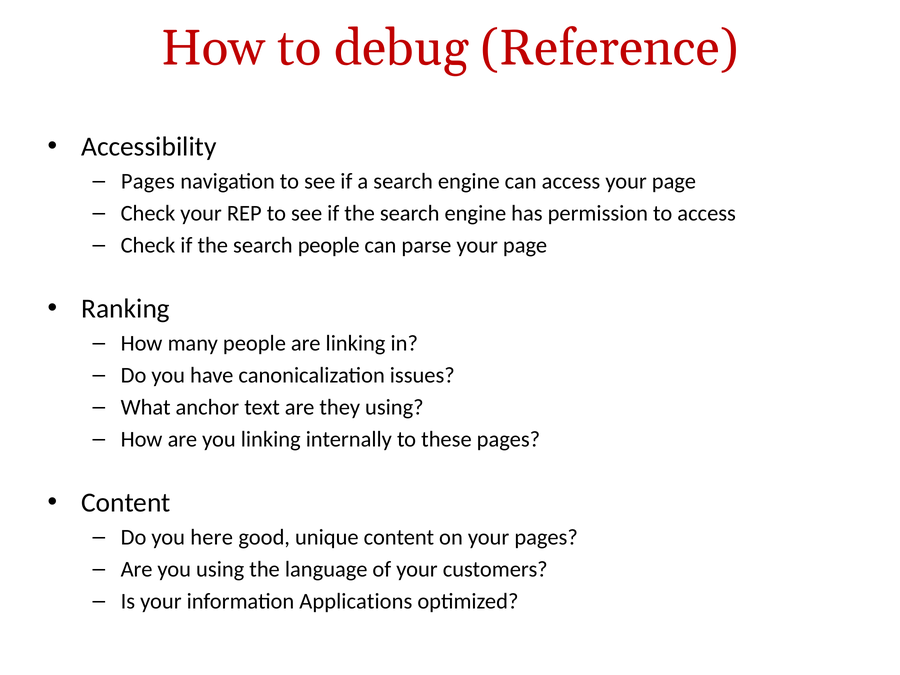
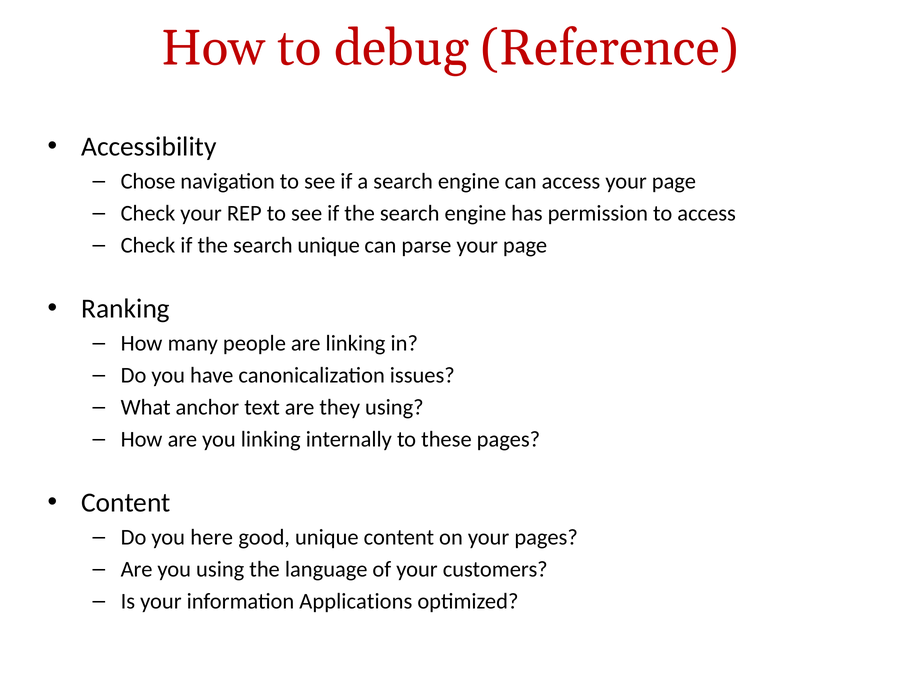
Pages: Pages -> Chose (148, 181)
search people: people -> unique (329, 245)
